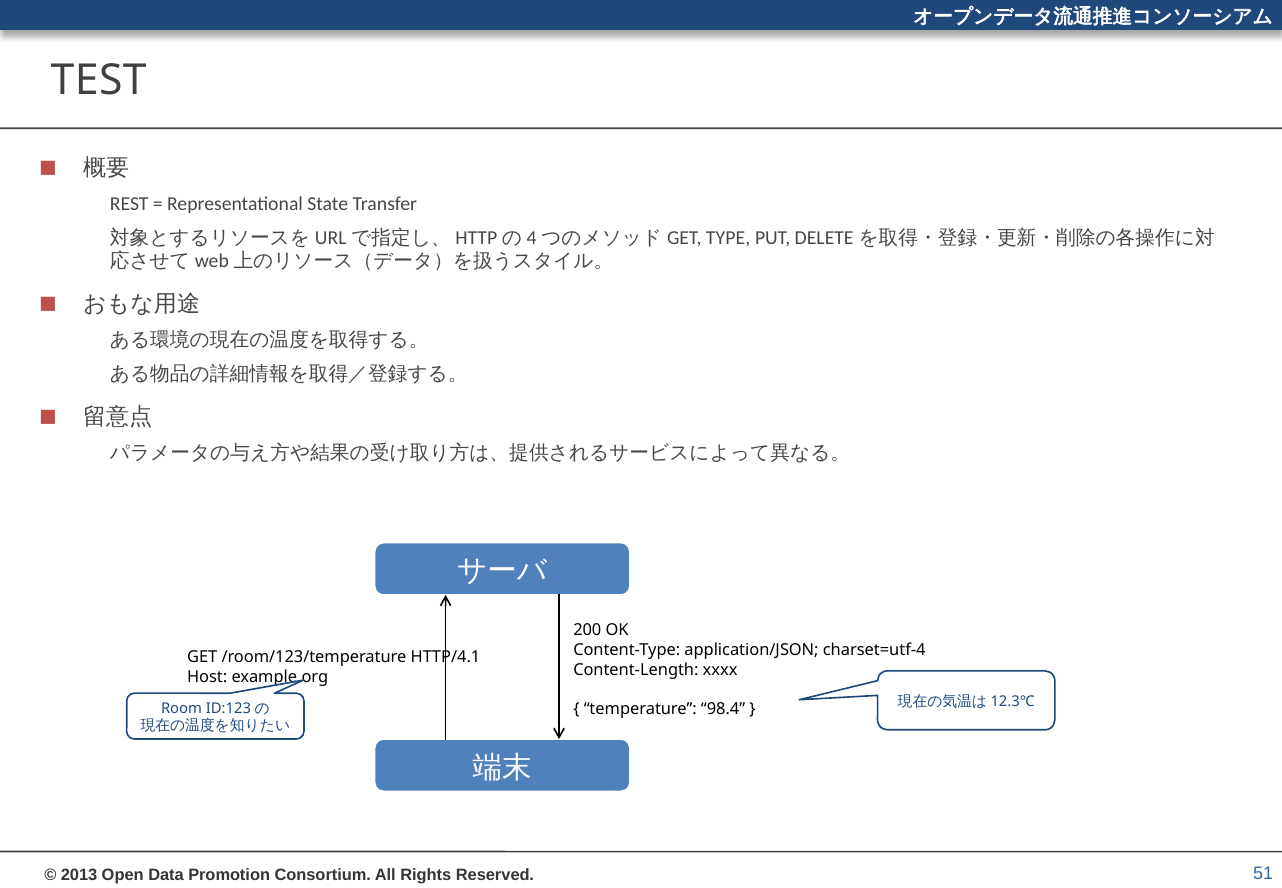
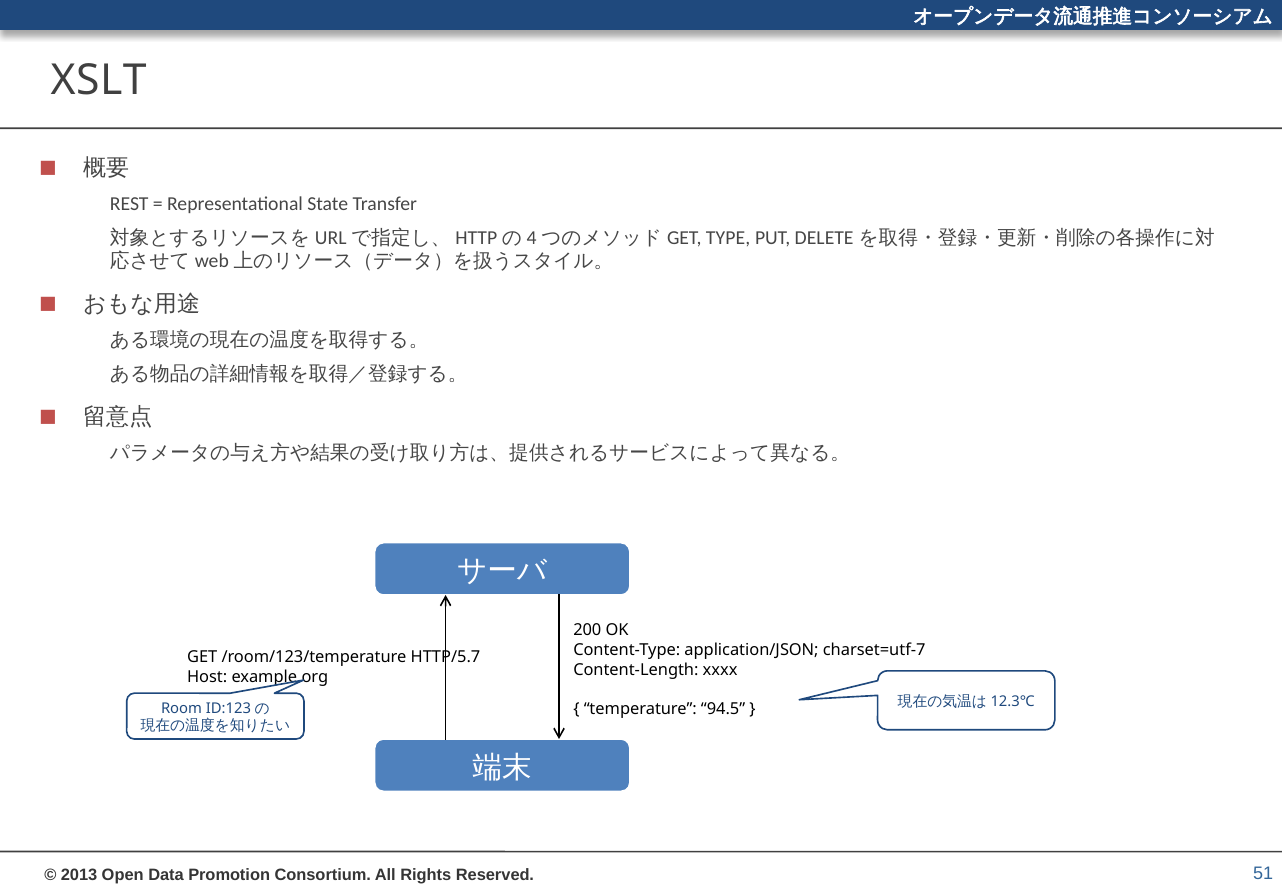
TEST: TEST -> XSLT (99, 80)
charset=utf-4: charset=utf-4 -> charset=utf-7 (874, 650)
HTTP/4.1: HTTP/4.1 -> HTTP/5.7 (445, 657)
98.4: 98.4 -> 94.5 (723, 709)
